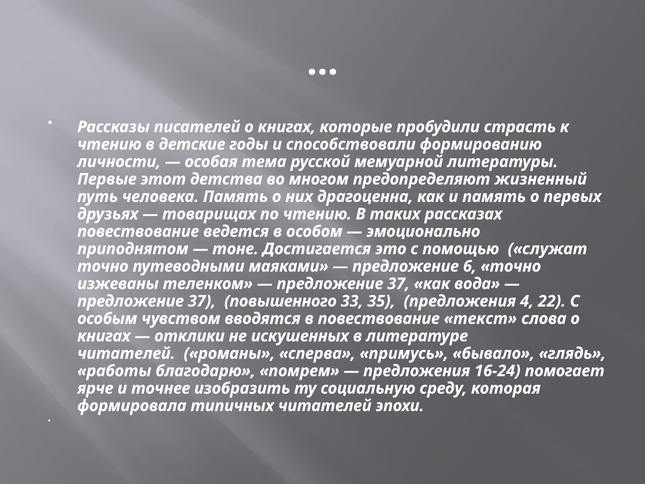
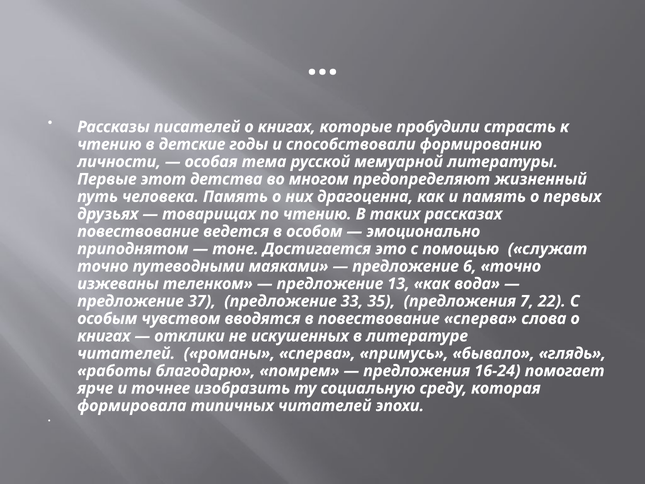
37: 37 -> 13 (398, 284)
37 повышенного: повышенного -> предложение (280, 301)
4: 4 -> 7 (527, 301)
повествование текст: текст -> сперва (480, 318)
